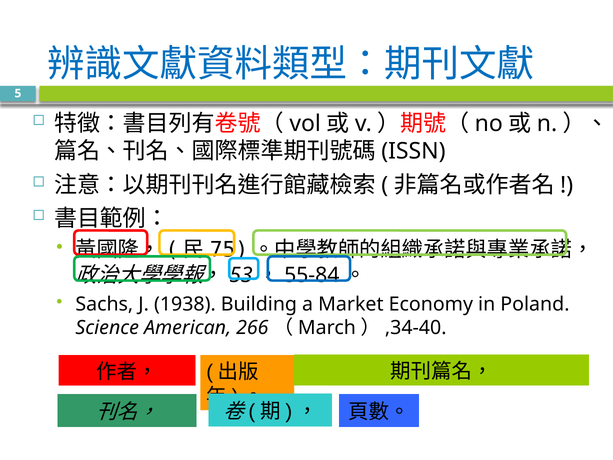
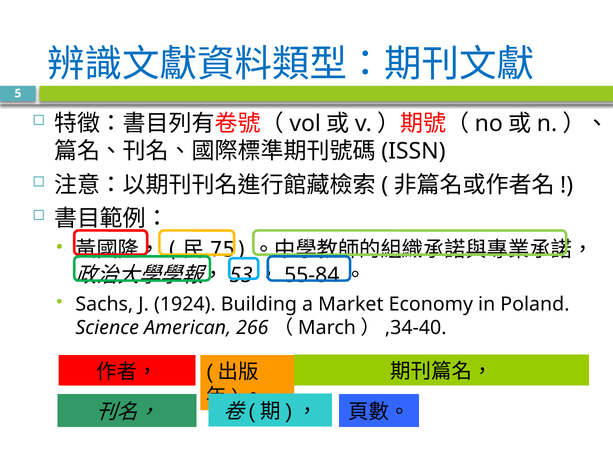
1938: 1938 -> 1924 (185, 304)
